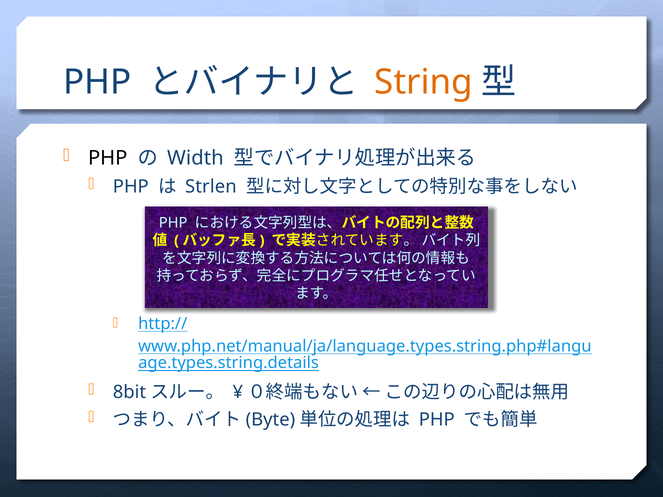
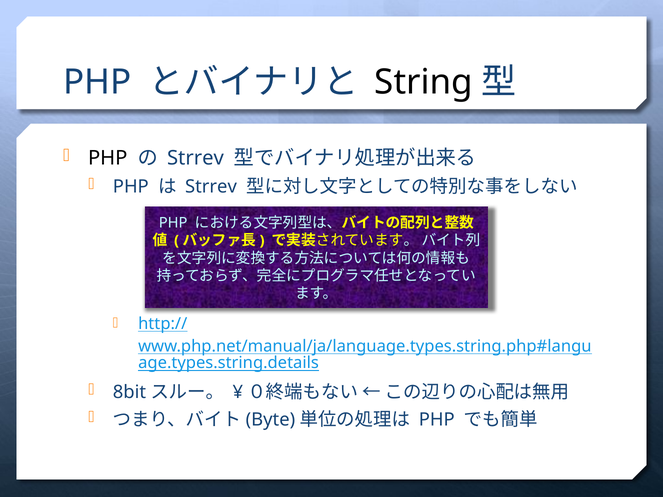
String colour: orange -> black (424, 82)
Width: Width -> Strrev (195, 158)
Strlen: Strlen -> Strrev (211, 187)
